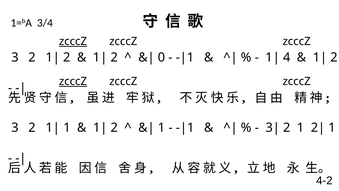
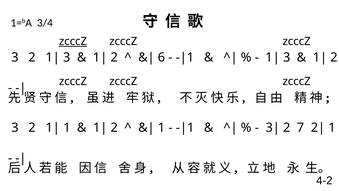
2: 2 -> 3 (67, 57)
0: 0 -> 6 (162, 57)
4: 4 -> 3 (287, 57)
zcccZ underline: present -> none (73, 81)
2 1: 1 -> 7 (301, 127)
